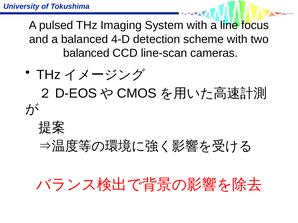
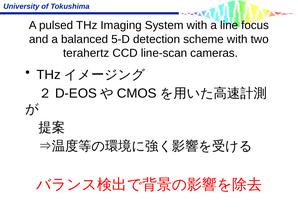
4-D: 4-D -> 5-D (121, 39)
balanced: balanced -> terahertz (86, 53)
